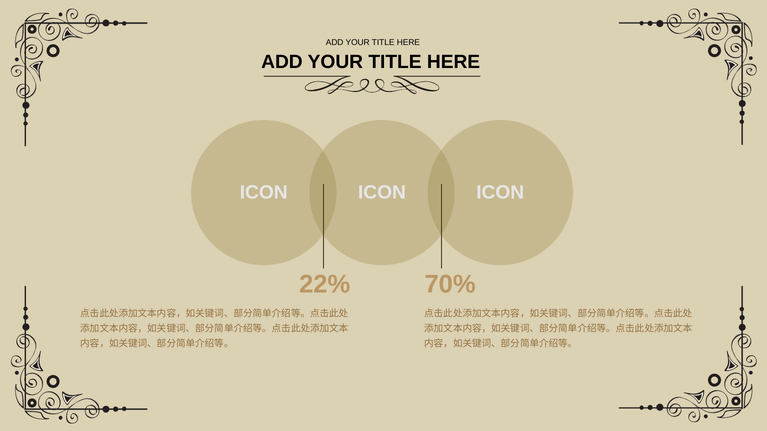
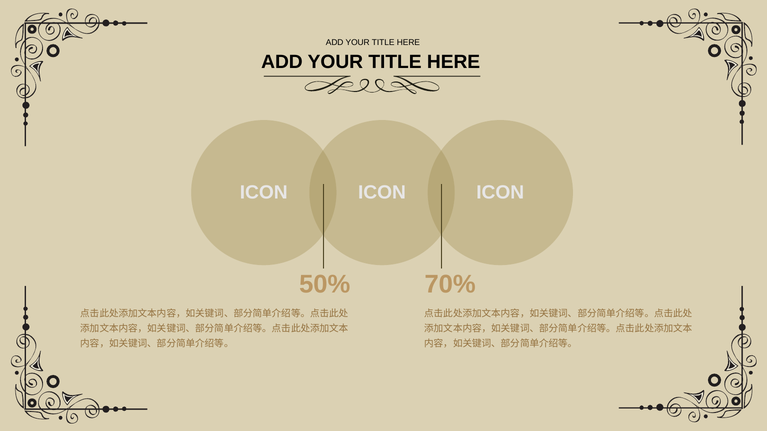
22%: 22% -> 50% (325, 285)
